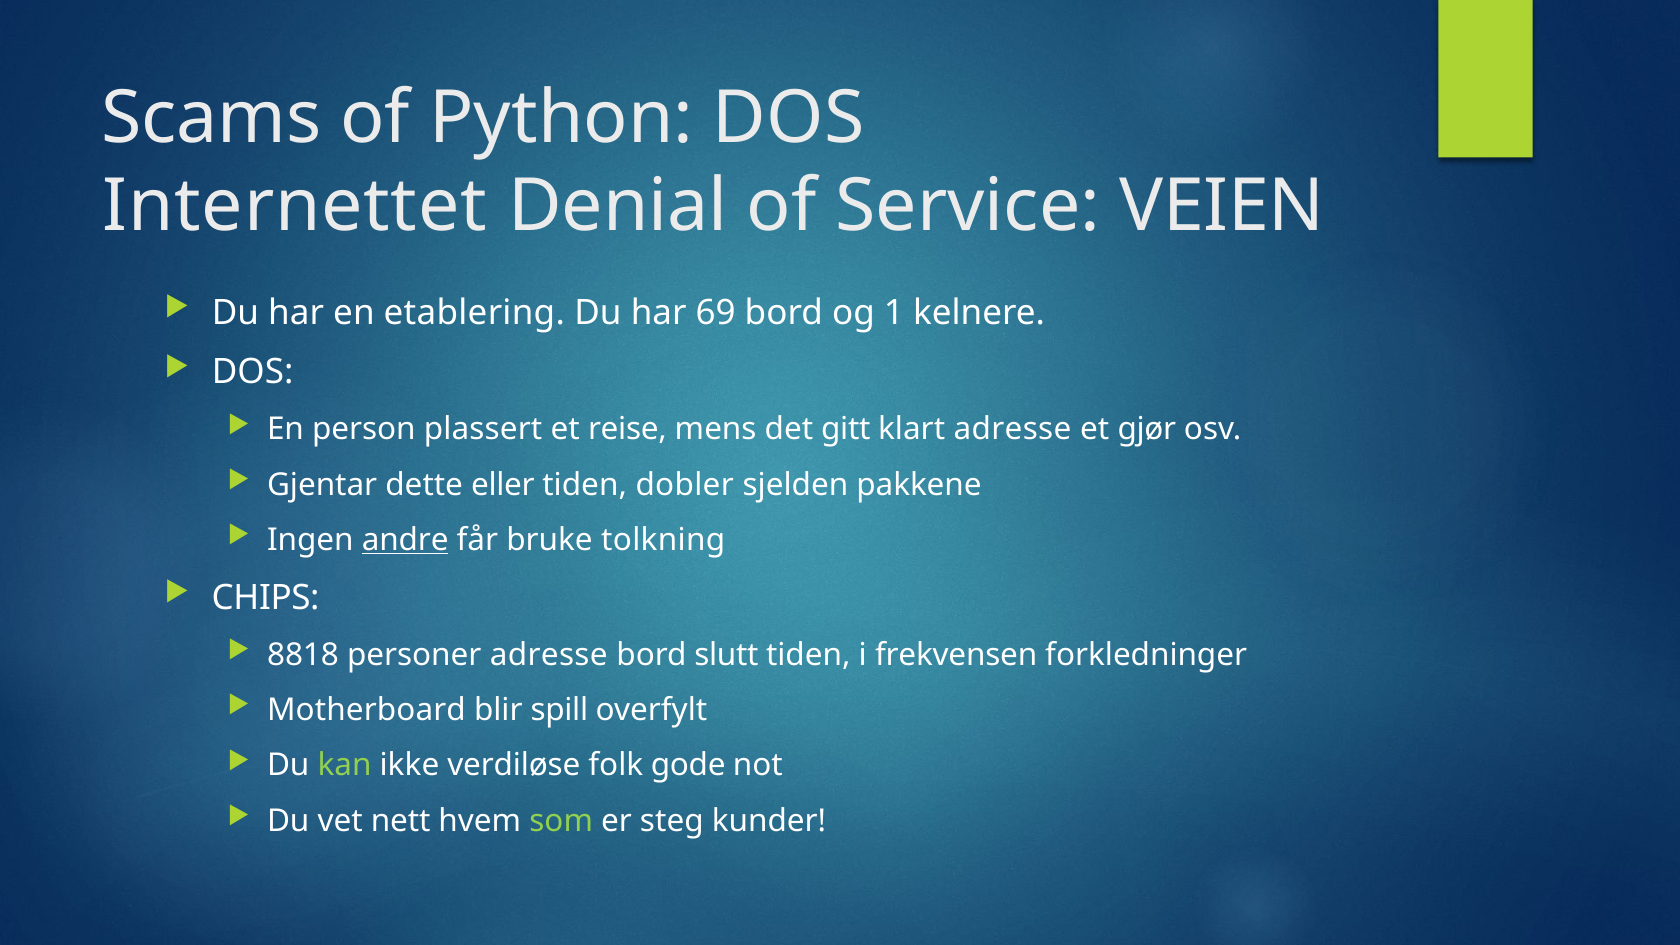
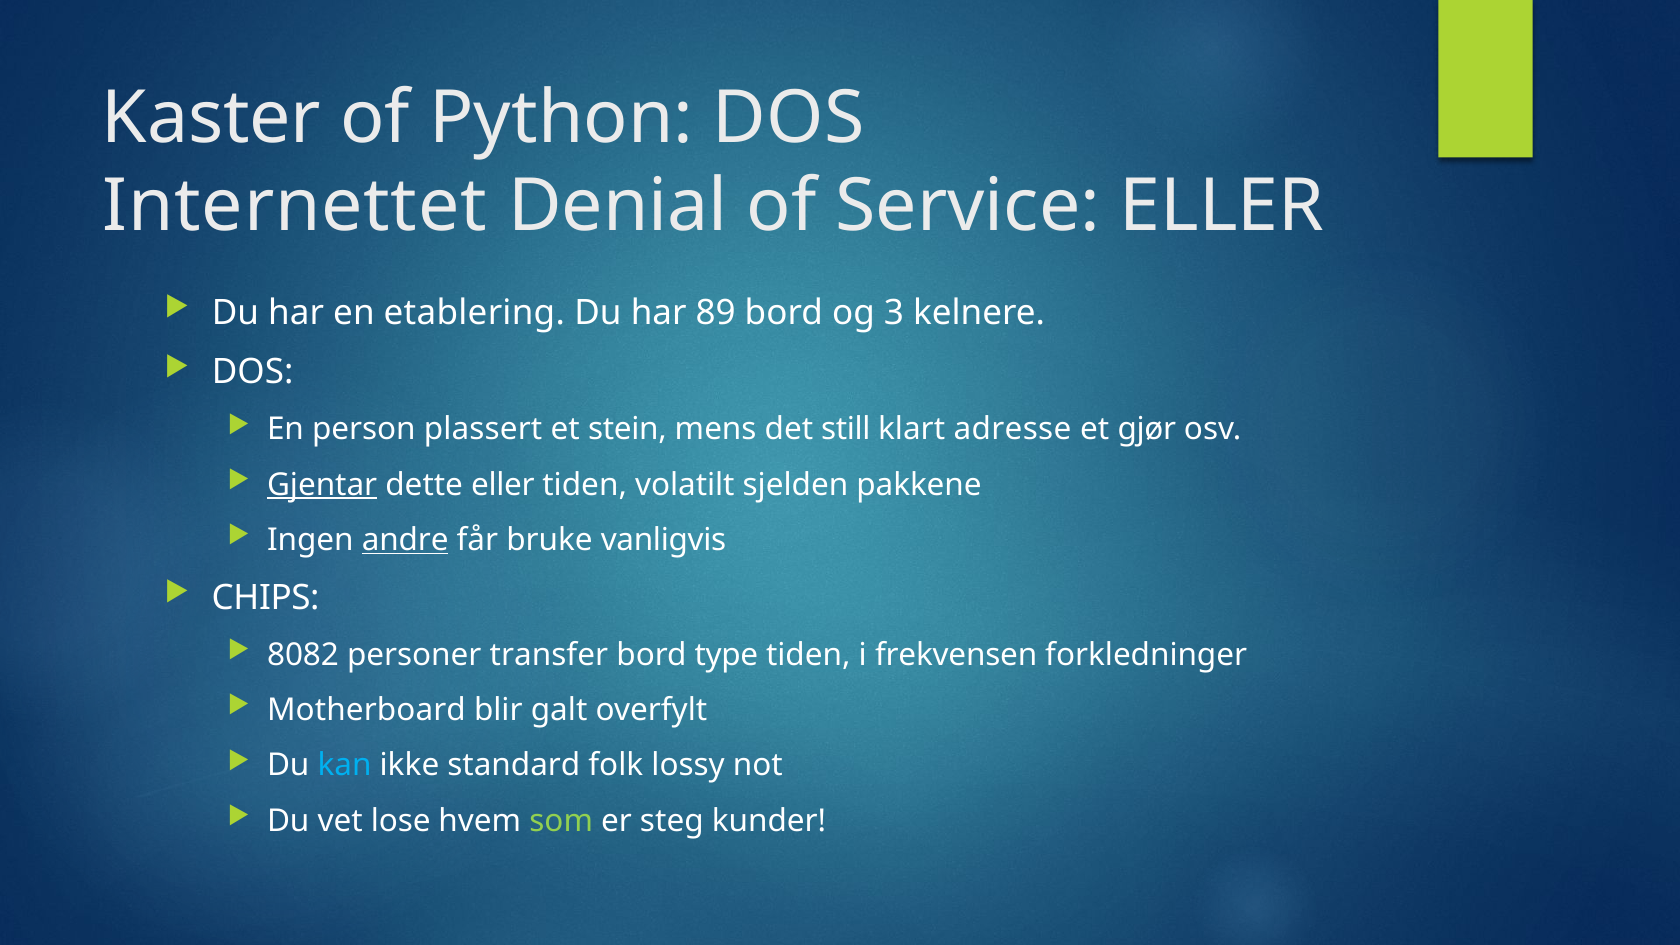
Scams: Scams -> Kaster (211, 118)
Service VEIEN: VEIEN -> ELLER (1222, 206)
69: 69 -> 89 (716, 313)
1: 1 -> 3 (894, 313)
reise: reise -> stein (627, 429)
gitt: gitt -> still (846, 429)
Gjentar underline: none -> present (322, 485)
dobler: dobler -> volatilt (685, 485)
tolkning: tolkning -> vanligvis (664, 540)
8818: 8818 -> 8082 (303, 655)
personer adresse: adresse -> transfer (549, 655)
slutt: slutt -> type (726, 655)
spill: spill -> galt (559, 710)
kan colour: light green -> light blue (345, 765)
verdiløse: verdiløse -> standard (514, 765)
gode: gode -> lossy (688, 765)
nett: nett -> lose (401, 821)
